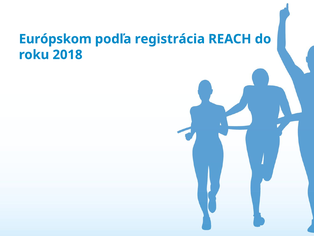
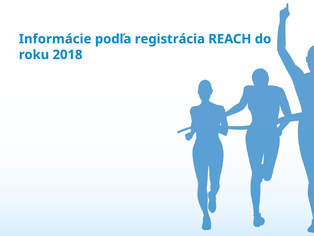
Európskom: Európskom -> Informácie (55, 39)
